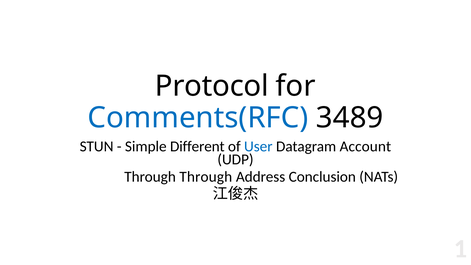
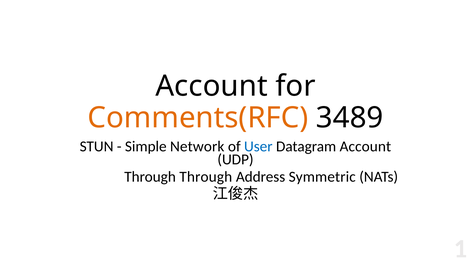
Protocol: Protocol -> Account (212, 86)
Comments(RFC colour: blue -> orange (198, 118)
Different: Different -> Network (197, 146)
Conclusion: Conclusion -> Symmetric (322, 177)
